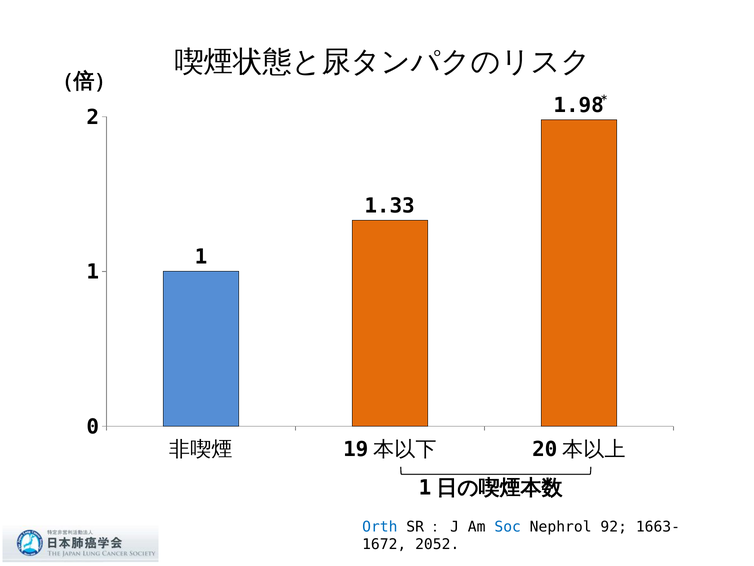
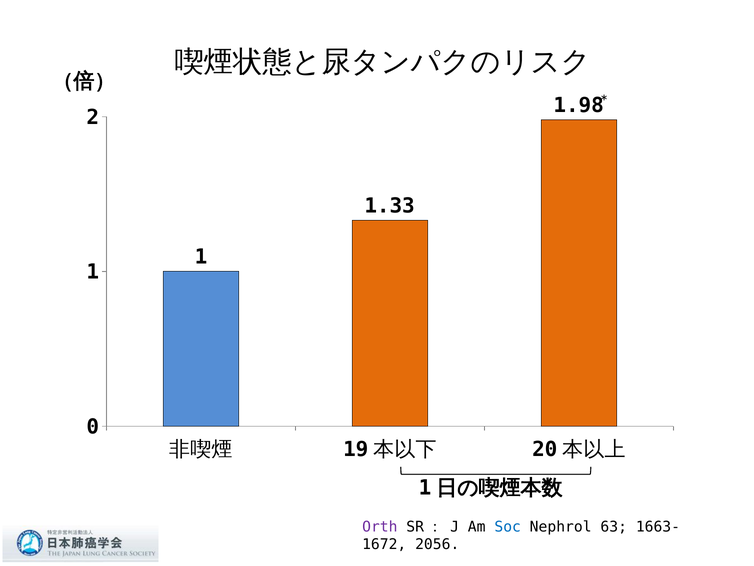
Orth colour: blue -> purple (380, 526)
92: 92 -> 63 (614, 526)
2052: 2052 -> 2056 (437, 544)
